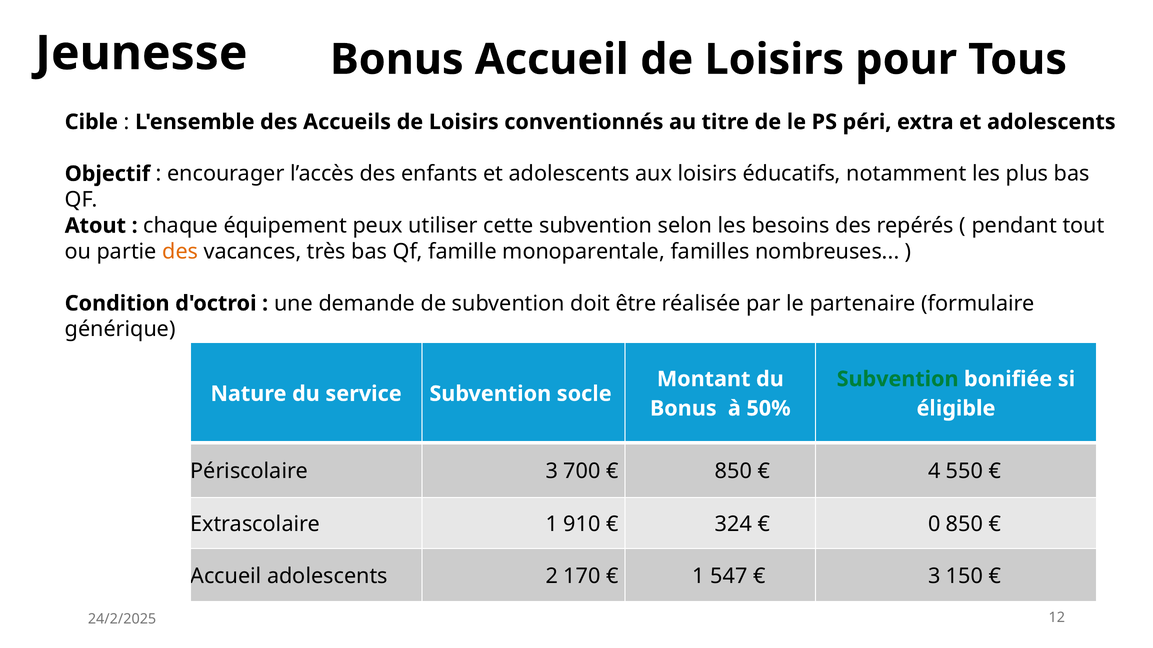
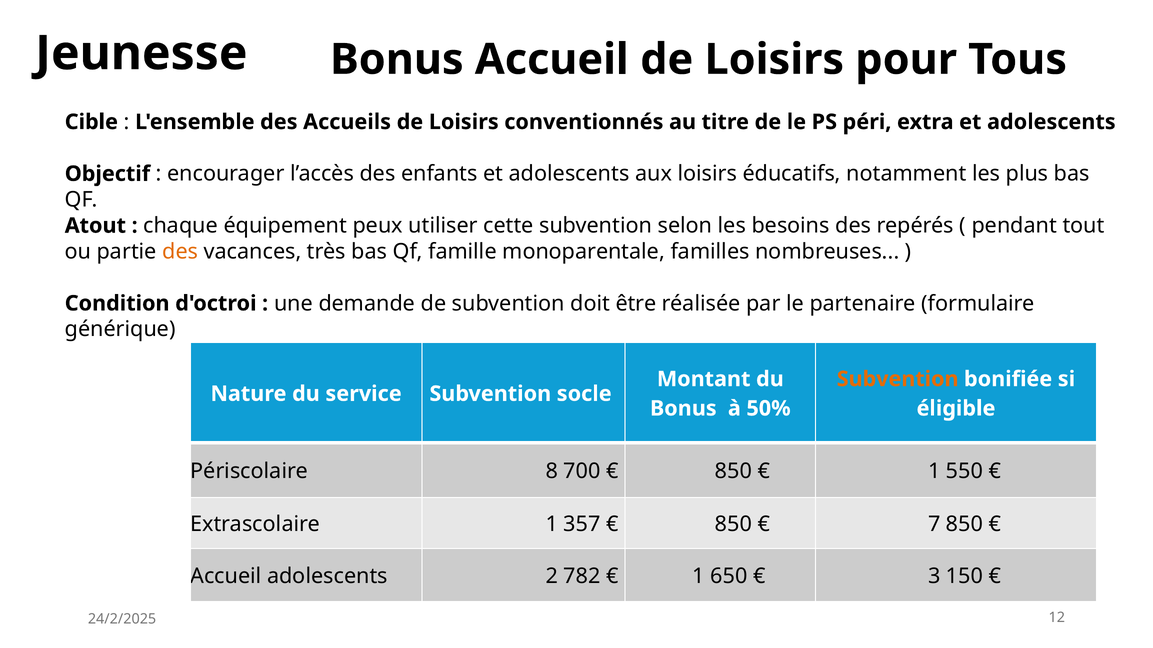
Subvention colour: green -> orange (898, 379)
Périscolaire 3: 3 -> 8 (552, 472)
4: 4 -> 1 (934, 472)
910: 910 -> 357 (582, 525)
324: 324 -> 850 (733, 525)
0: 0 -> 7 (934, 525)
170: 170 -> 782 (582, 577)
547: 547 -> 650 (729, 577)
